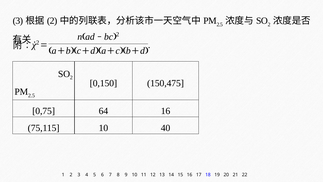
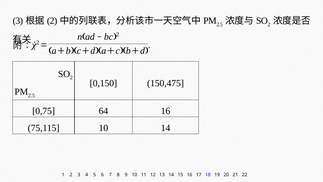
10 40: 40 -> 14 (166, 128)
